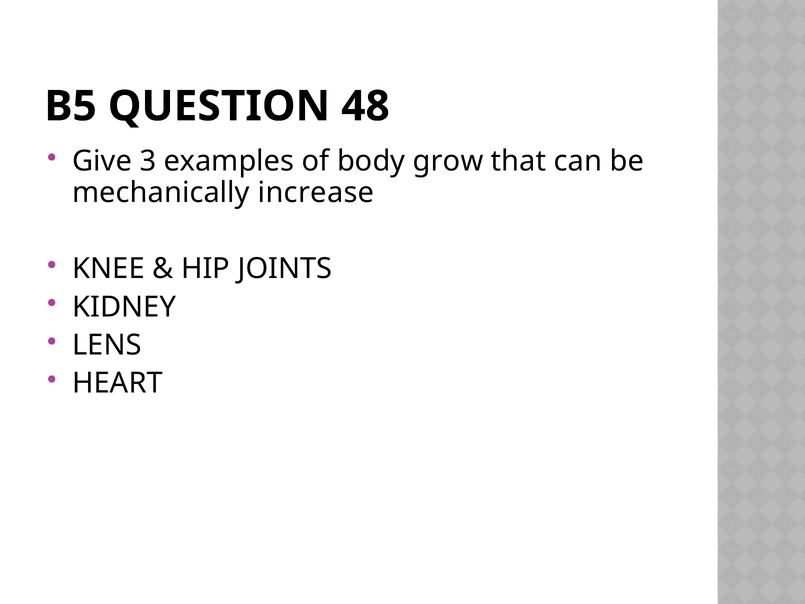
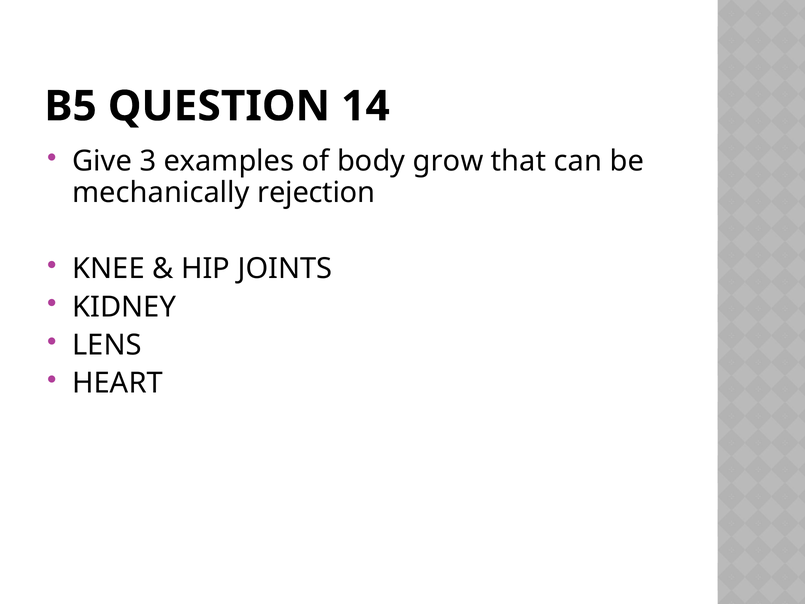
48: 48 -> 14 (365, 106)
increase: increase -> rejection (316, 193)
